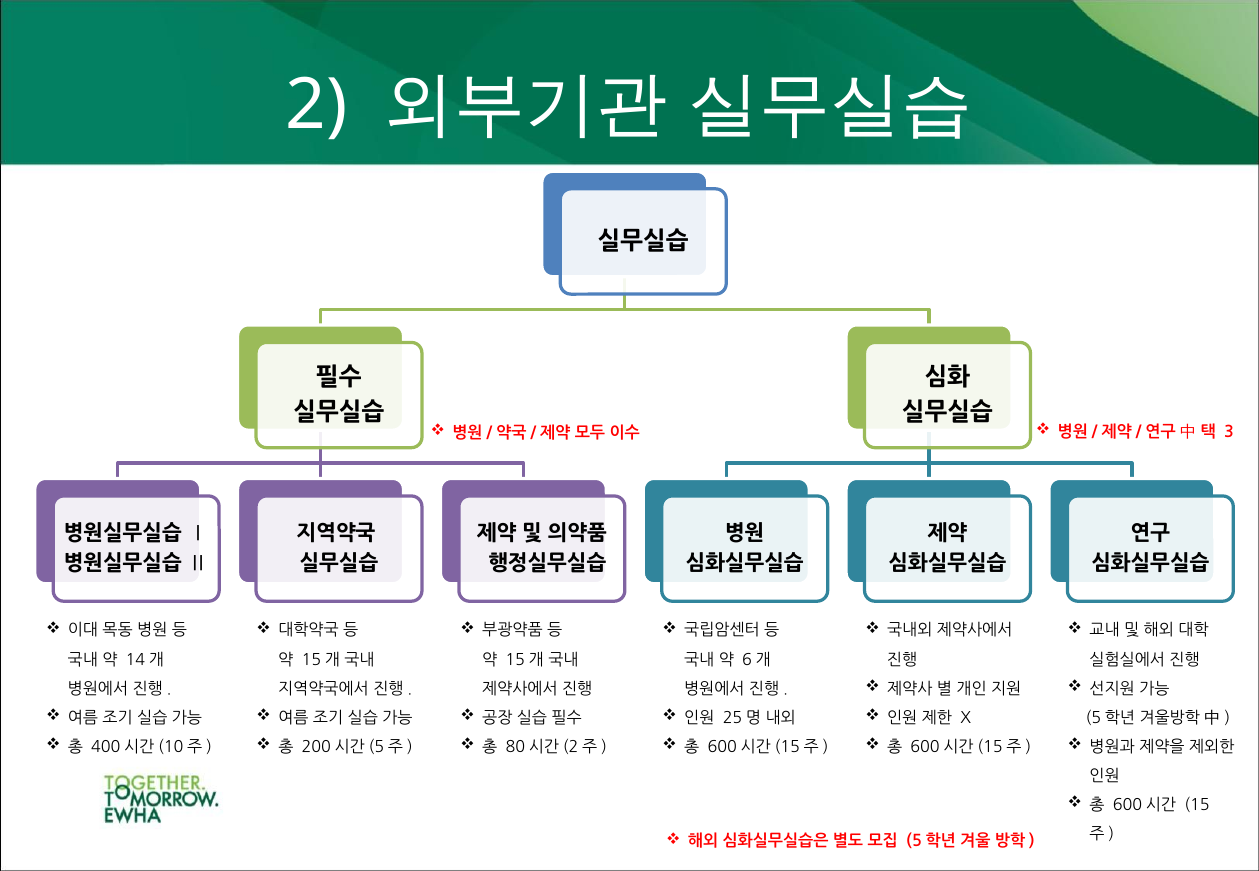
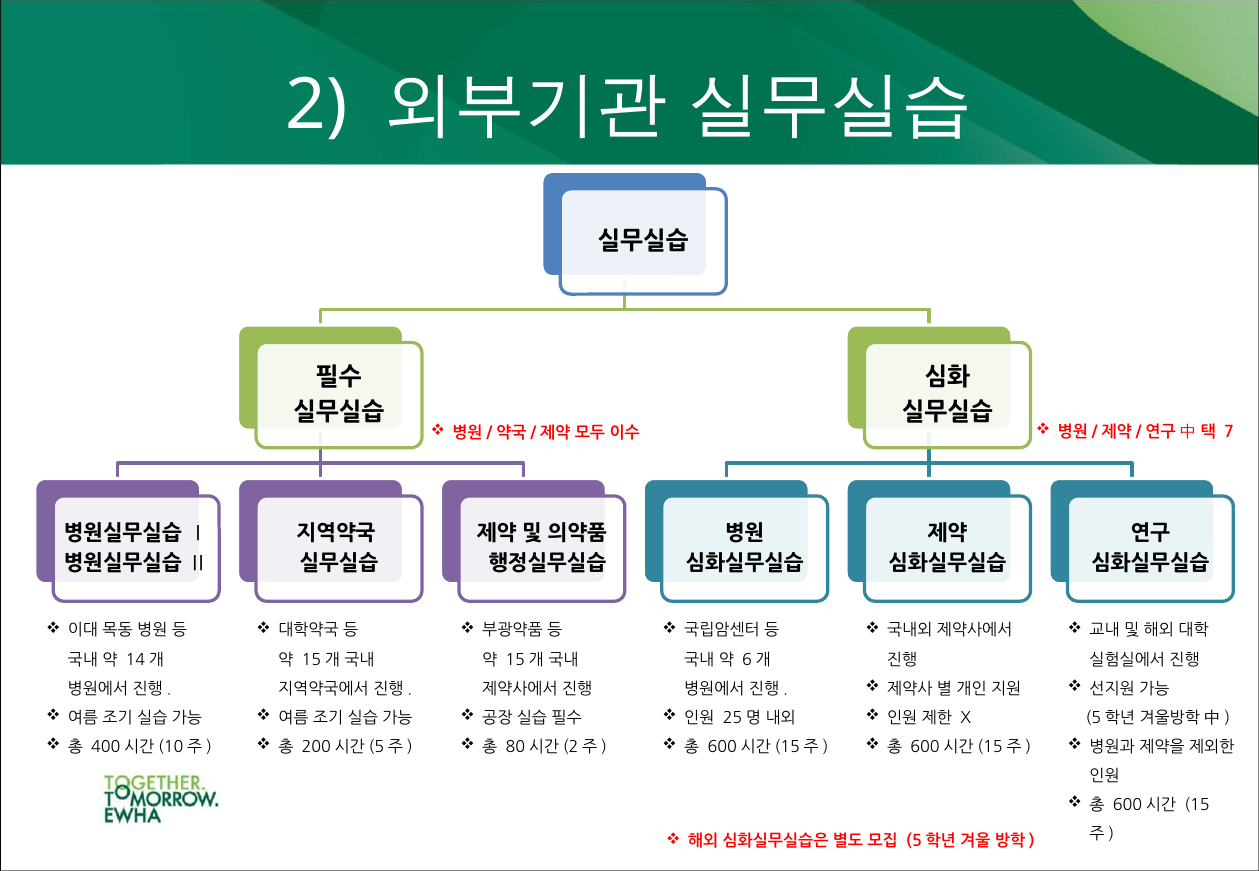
3: 3 -> 7 (1229, 432)
